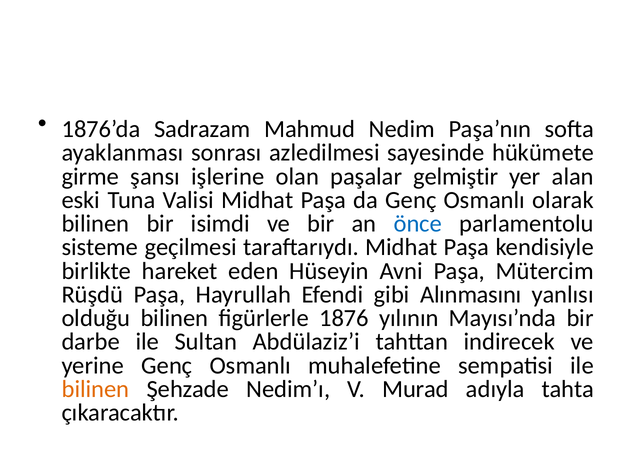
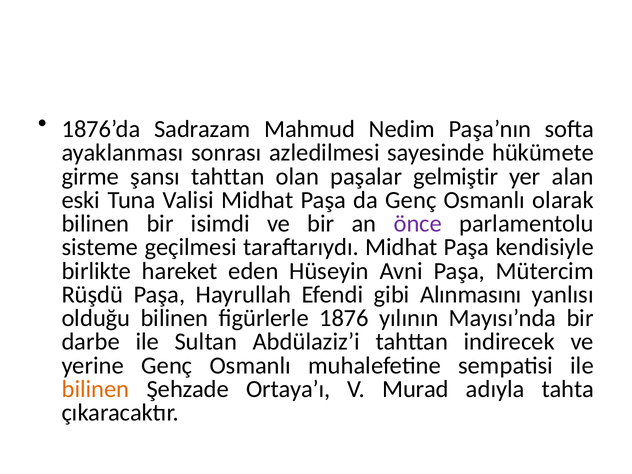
şansı işlerine: işlerine -> tahttan (228, 176)
önce colour: blue -> purple (418, 224)
Nedim’ı: Nedim’ı -> Ortaya’ı (288, 389)
